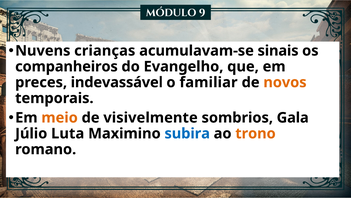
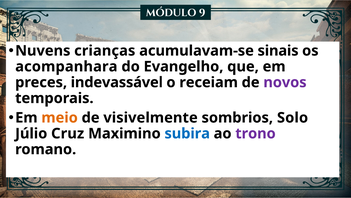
companheiros: companheiros -> acompanhara (66, 66)
familiar: familiar -> receiam (209, 82)
novos colour: orange -> purple (285, 82)
Gala: Gala -> Solo (293, 117)
Luta: Luta -> Cruz (68, 133)
trono colour: orange -> purple (256, 133)
